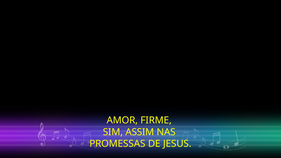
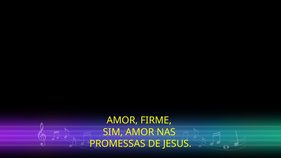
SIM ASSIM: ASSIM -> AMOR (140, 132)
